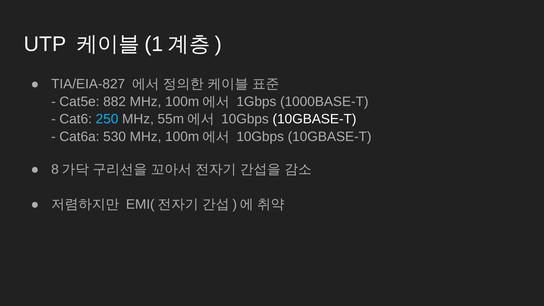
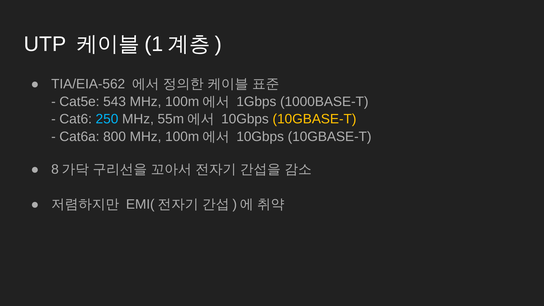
TIA/EIA-827: TIA/EIA-827 -> TIA/EIA-562 (88, 84)
882: 882 -> 543 (115, 102)
10GBASE-T colour: white -> yellow (314, 119)
530: 530 -> 800 (115, 137)
